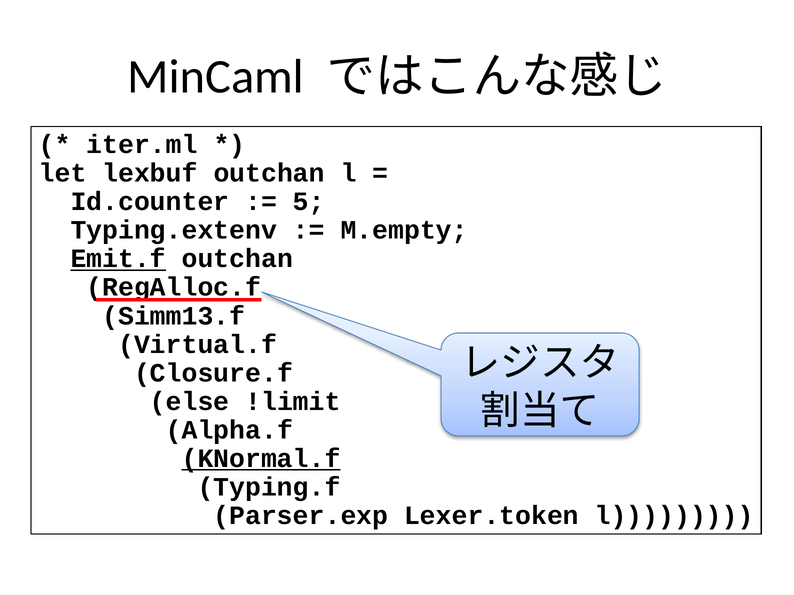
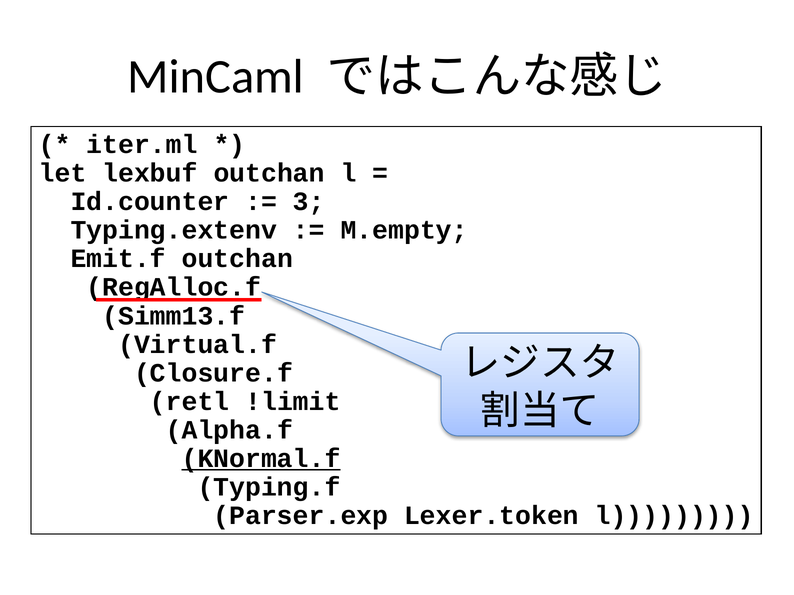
5: 5 -> 3 (309, 202)
Emit.f underline: present -> none (118, 259)
else: else -> retl (190, 402)
